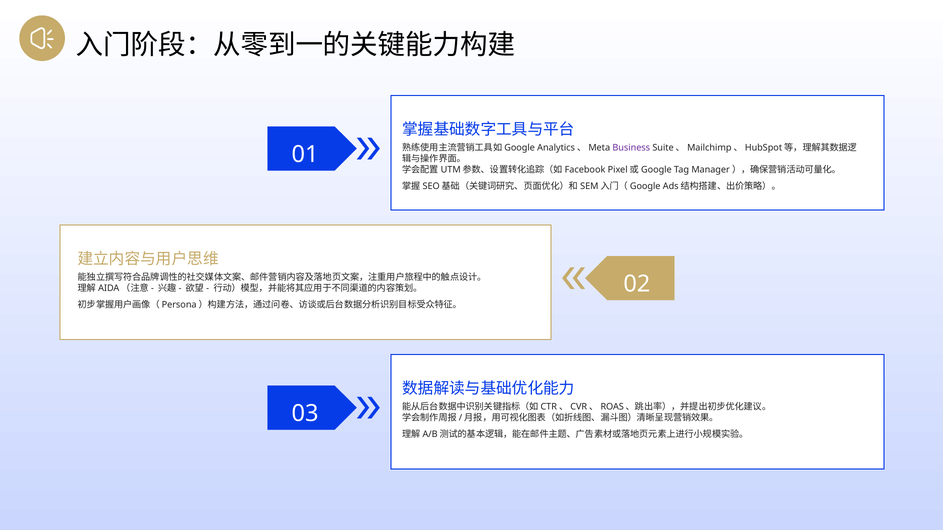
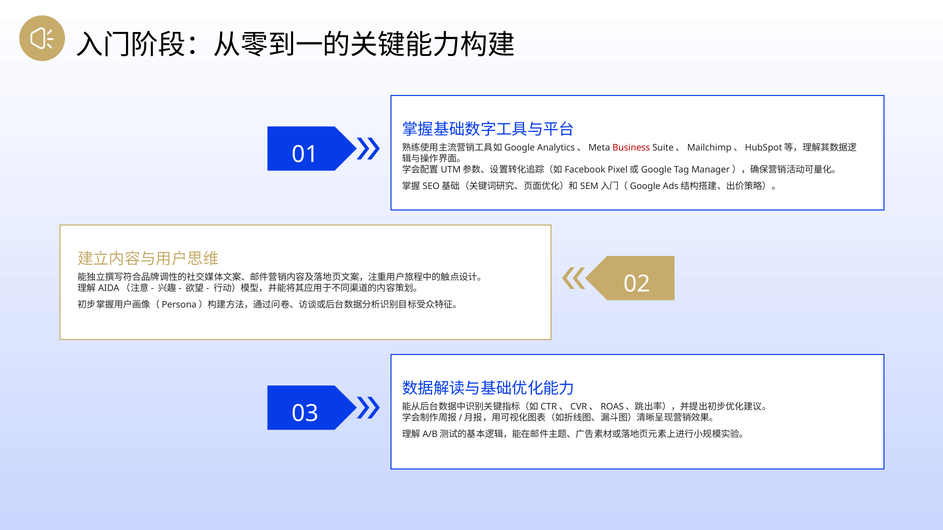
Business colour: purple -> red (631, 148)
